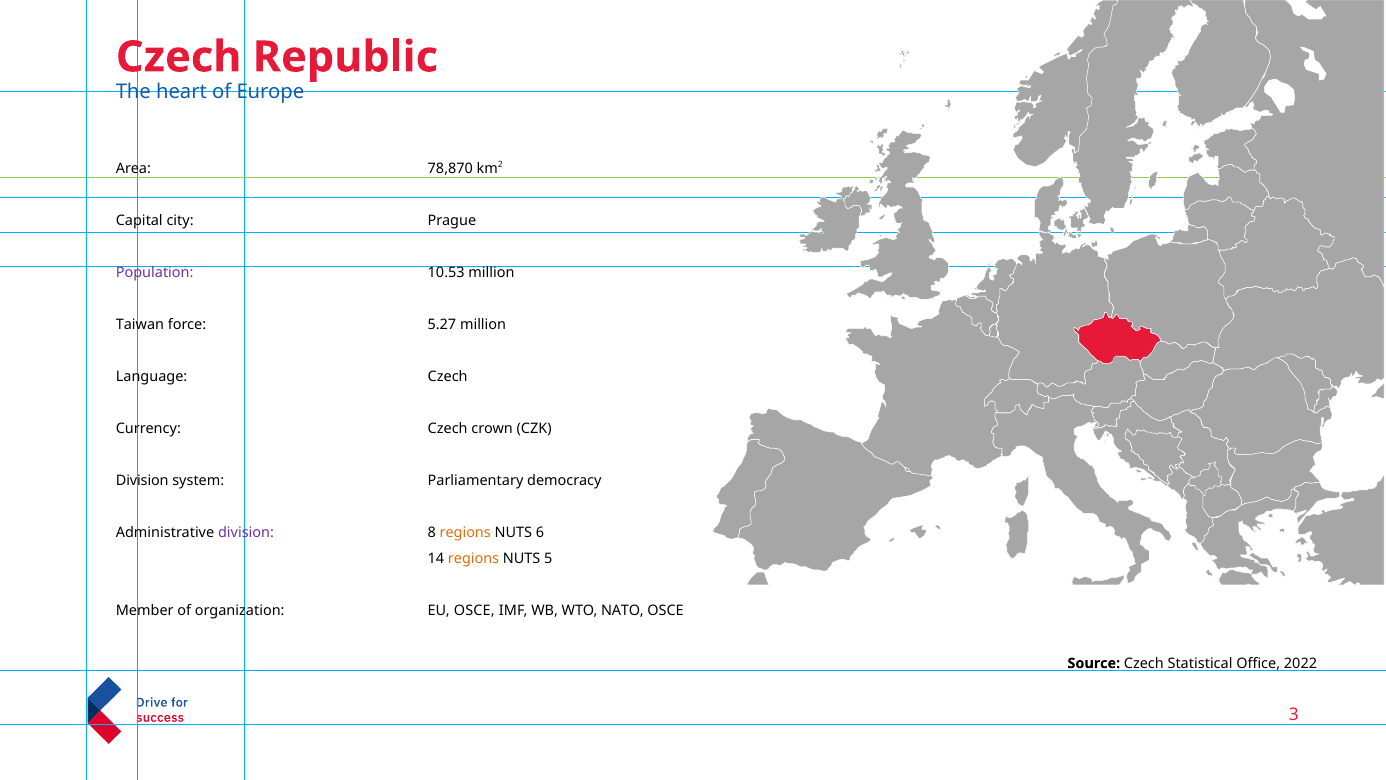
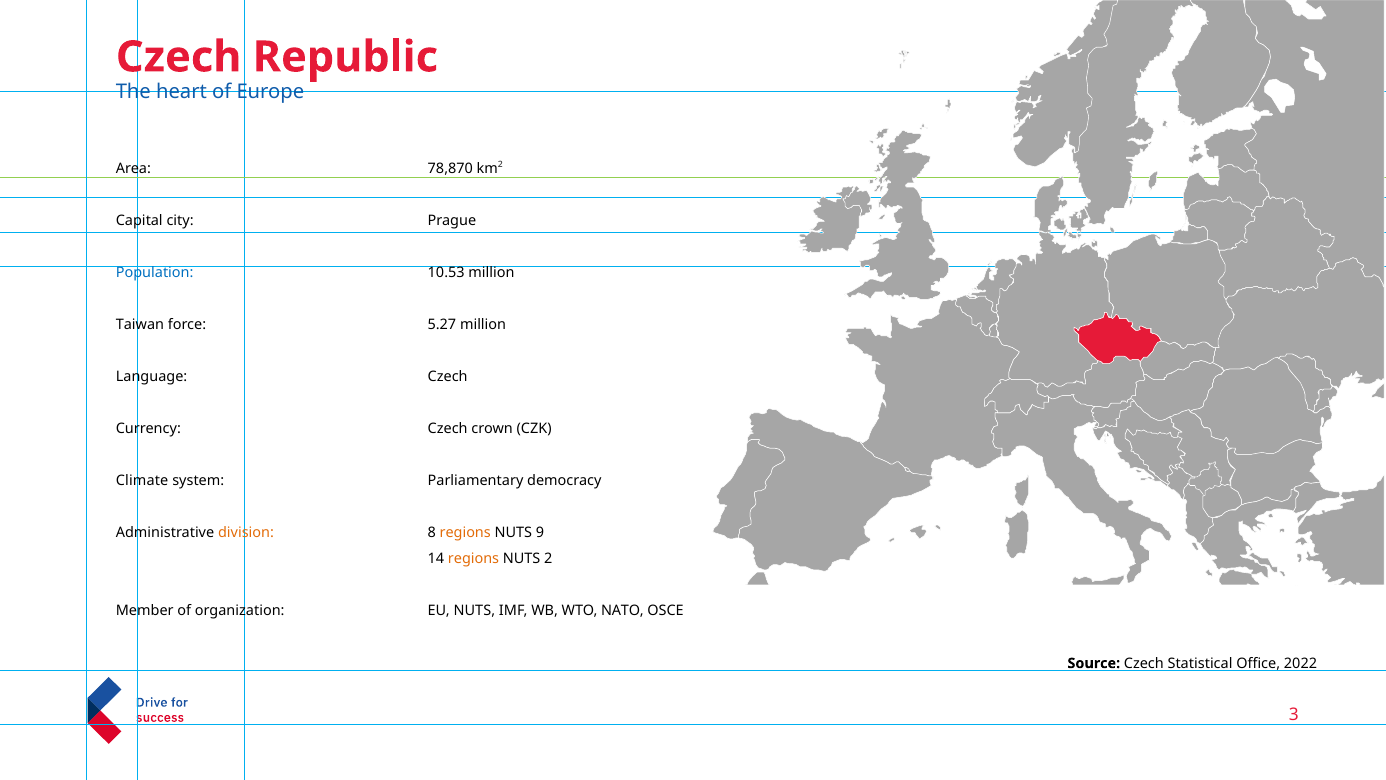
Population colour: purple -> blue (155, 273)
Division: Division -> Climate (142, 481)
division colour: purple -> orange (246, 533)
6: 6 -> 9 (540, 533)
5: 5 -> 2 (548, 559)
EU OSCE: OSCE -> NUTS (474, 611)
